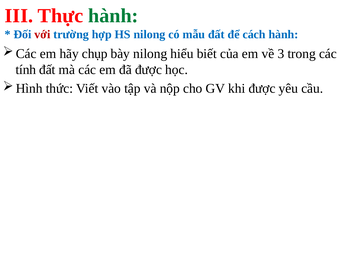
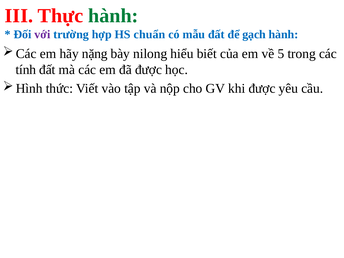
với colour: red -> purple (42, 34)
HS nilong: nilong -> chuẩn (149, 34)
cách: cách -> gạch (254, 34)
chụp: chụp -> nặng (95, 54)
3: 3 -> 5 (281, 54)
